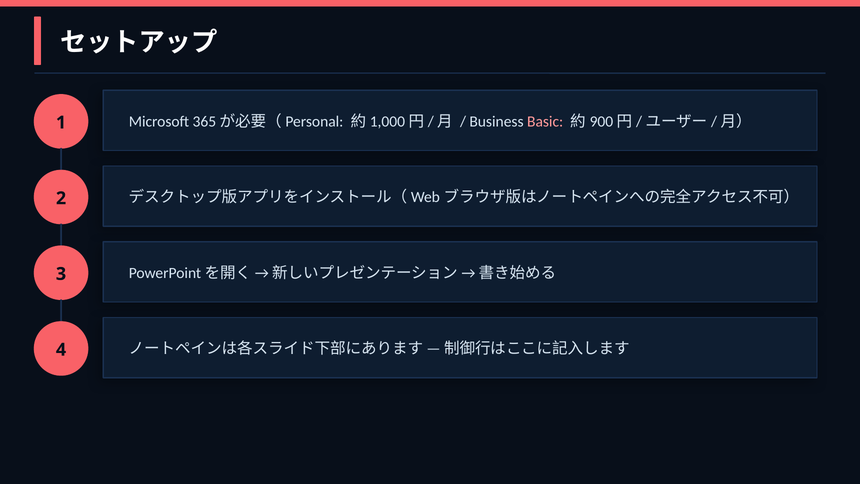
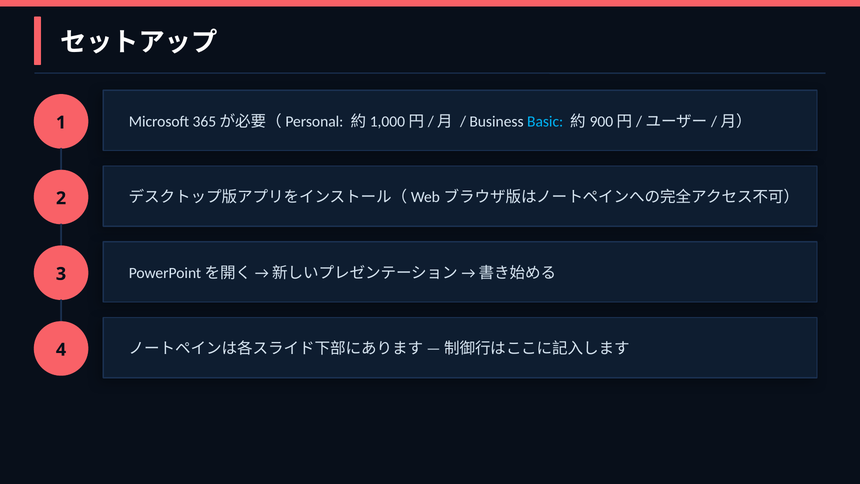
Basic colour: pink -> light blue (545, 121)
